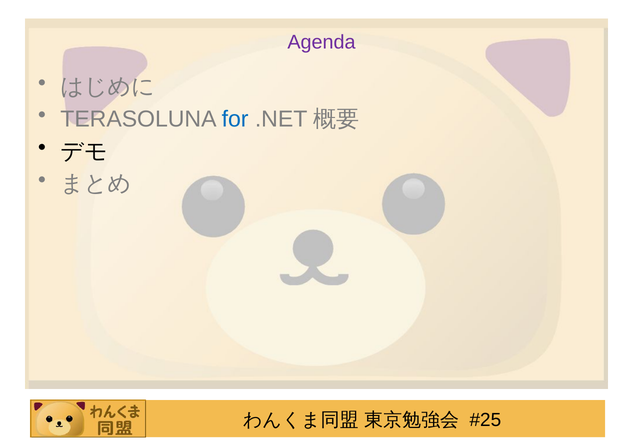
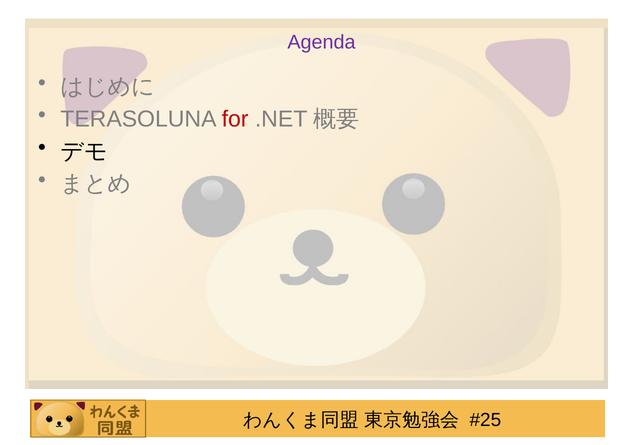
for colour: blue -> red (235, 119)
